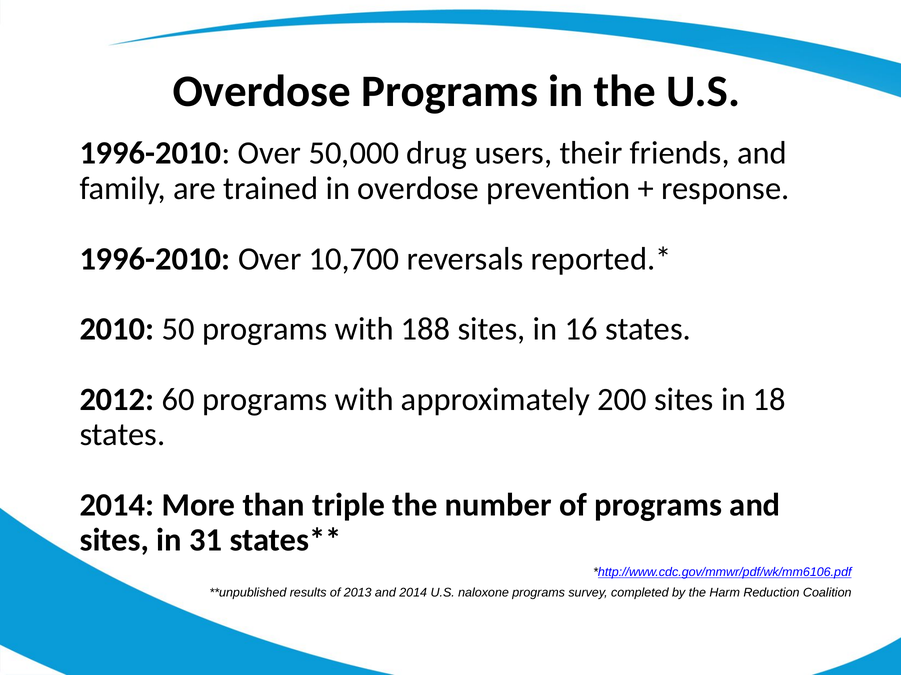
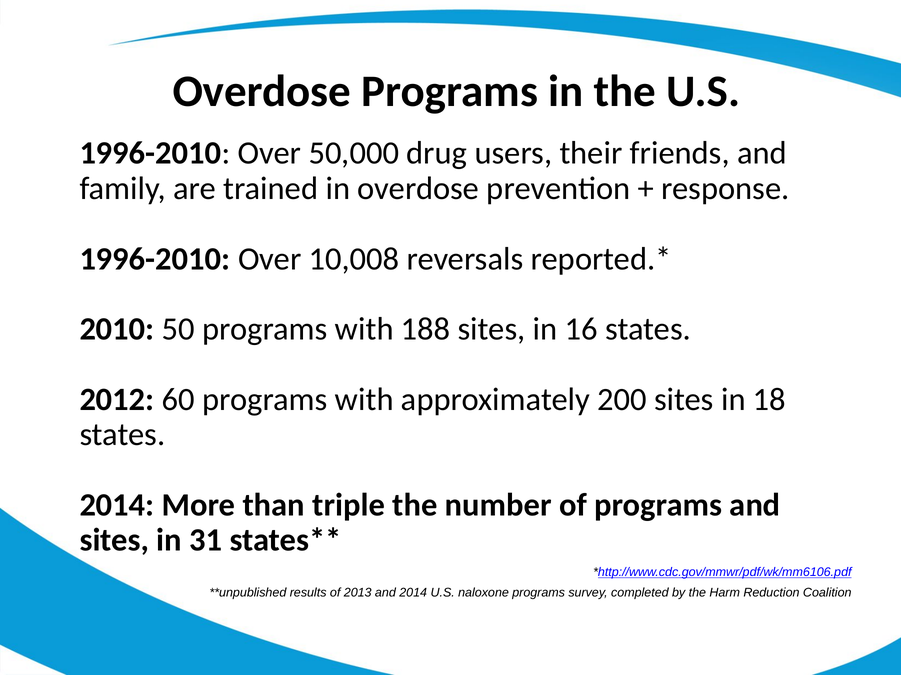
10,700: 10,700 -> 10,008 (354, 259)
